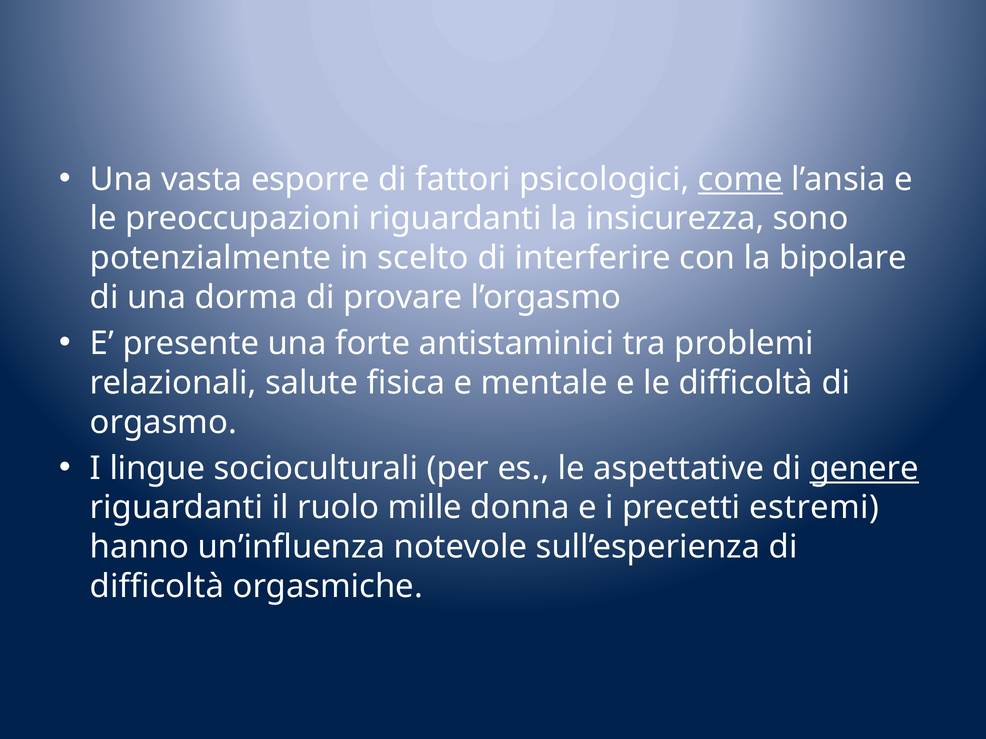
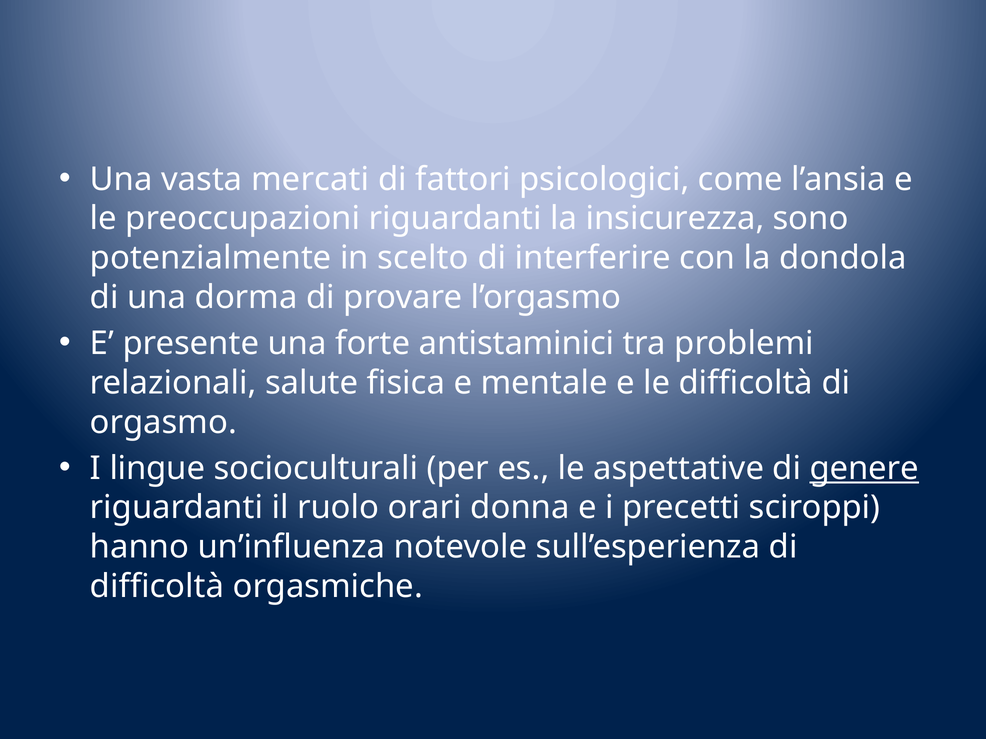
esporre: esporre -> mercati (310, 179)
come underline: present -> none (740, 179)
bipolare: bipolare -> dondola (843, 258)
mille: mille -> orari (425, 508)
estremi: estremi -> sciroppi (814, 508)
